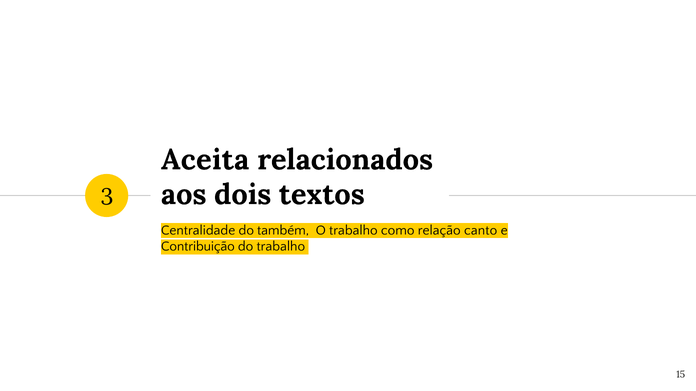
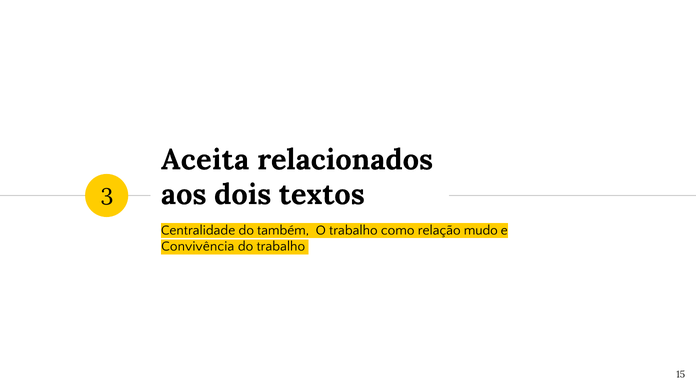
canto: canto -> mudo (481, 230)
Contribuição: Contribuição -> Convivência (198, 247)
